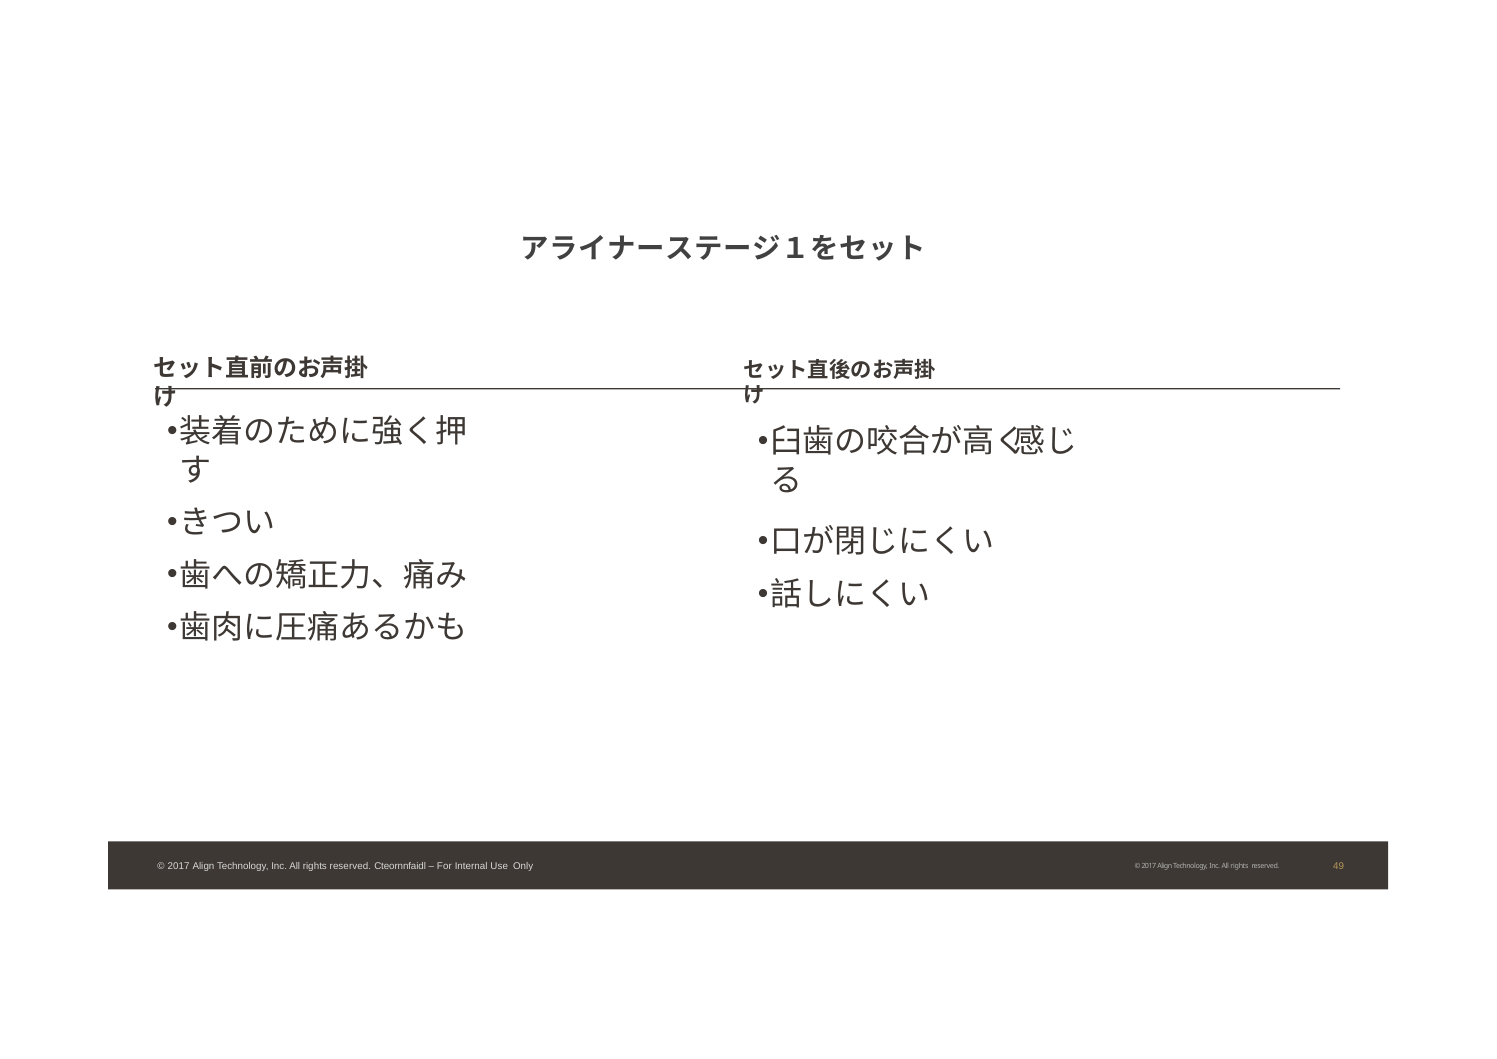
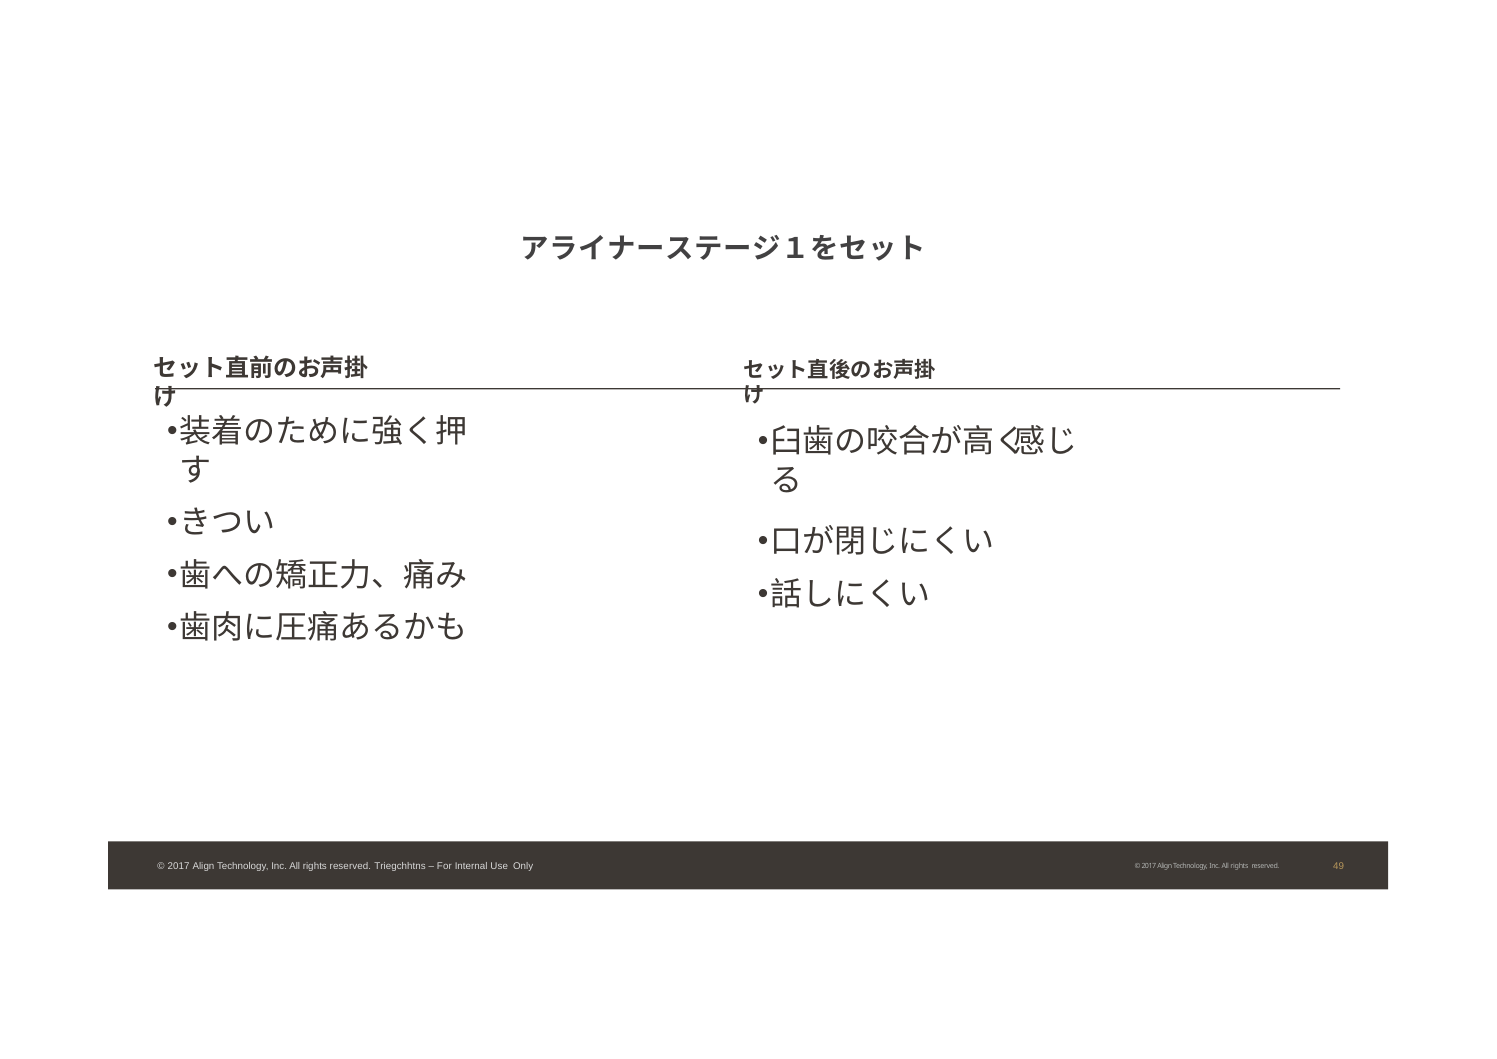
Cteornnfaidl: Cteornnfaidl -> Triegchhtns (400, 866)
